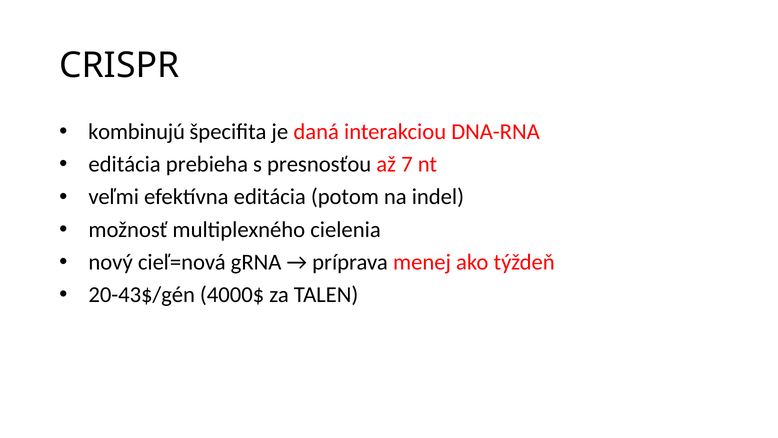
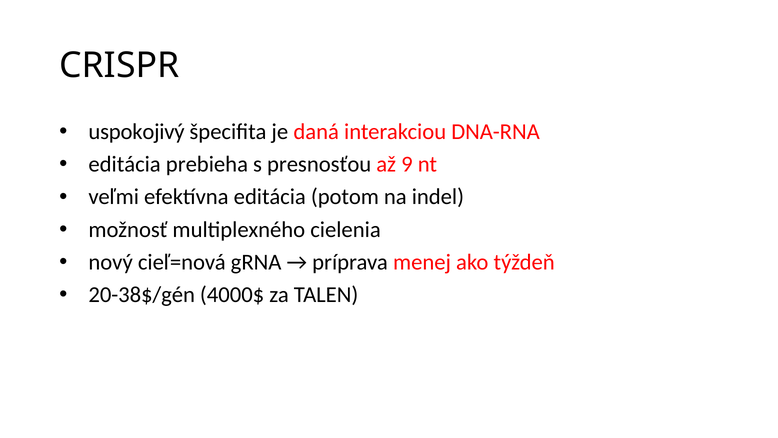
kombinujú: kombinujú -> uspokojivý (137, 132)
7: 7 -> 9 (407, 164)
20-43$/gén: 20-43$/gén -> 20-38$/gén (142, 295)
